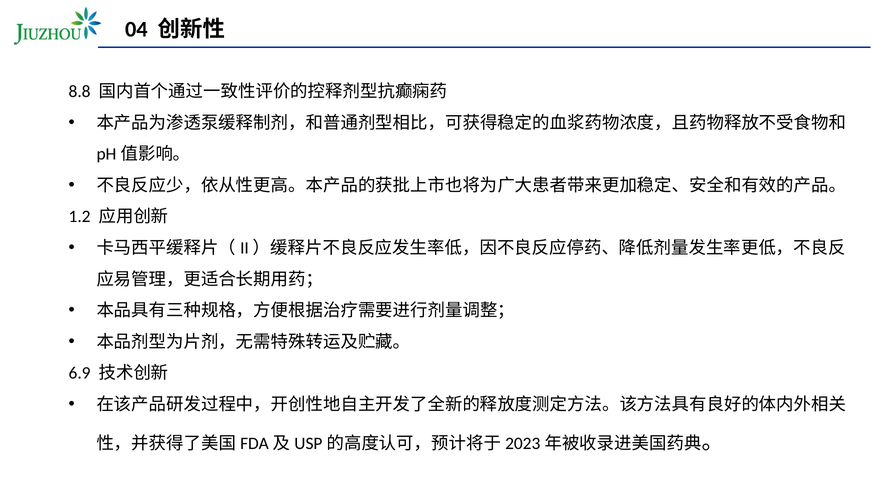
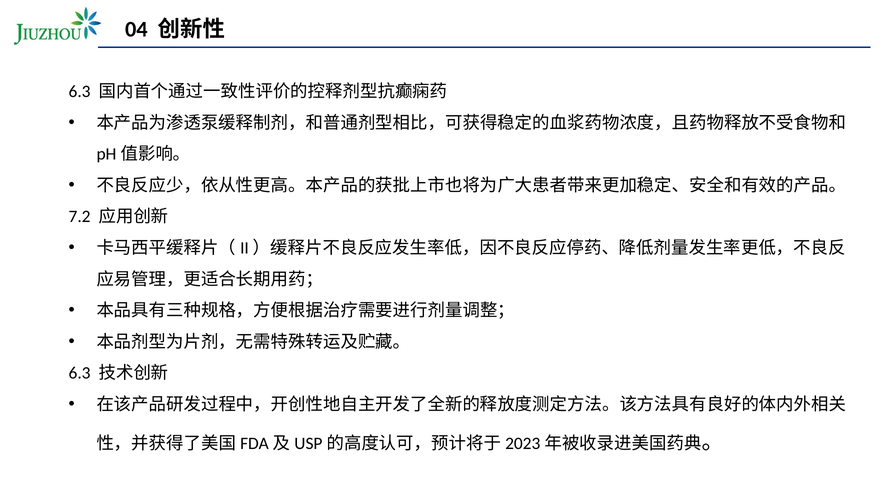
8.8: 8.8 -> 6.3 (80, 91)
1.2: 1.2 -> 7.2 (80, 217)
6.9: 6.9 -> 6.3 (80, 373)
